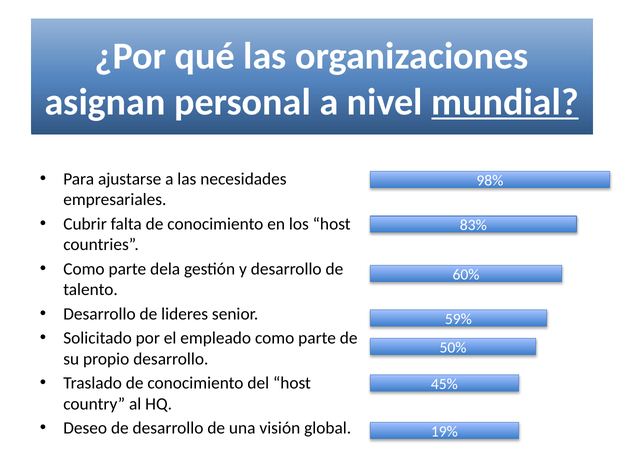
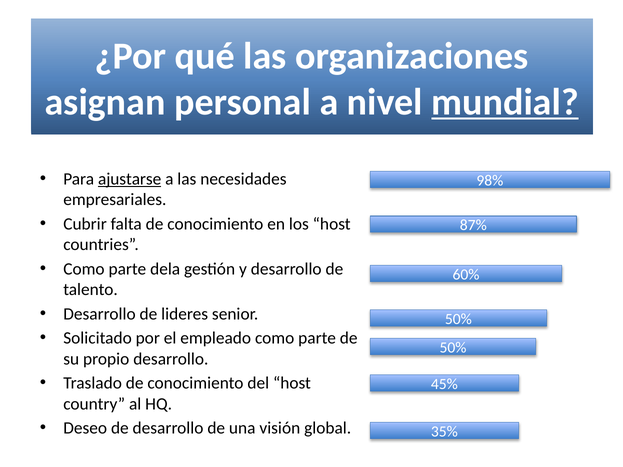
ajustarse underline: none -> present (130, 179)
83%: 83% -> 87% (473, 225)
59%: 59% -> 50% (458, 319)
19%: 19% -> 35% (444, 432)
